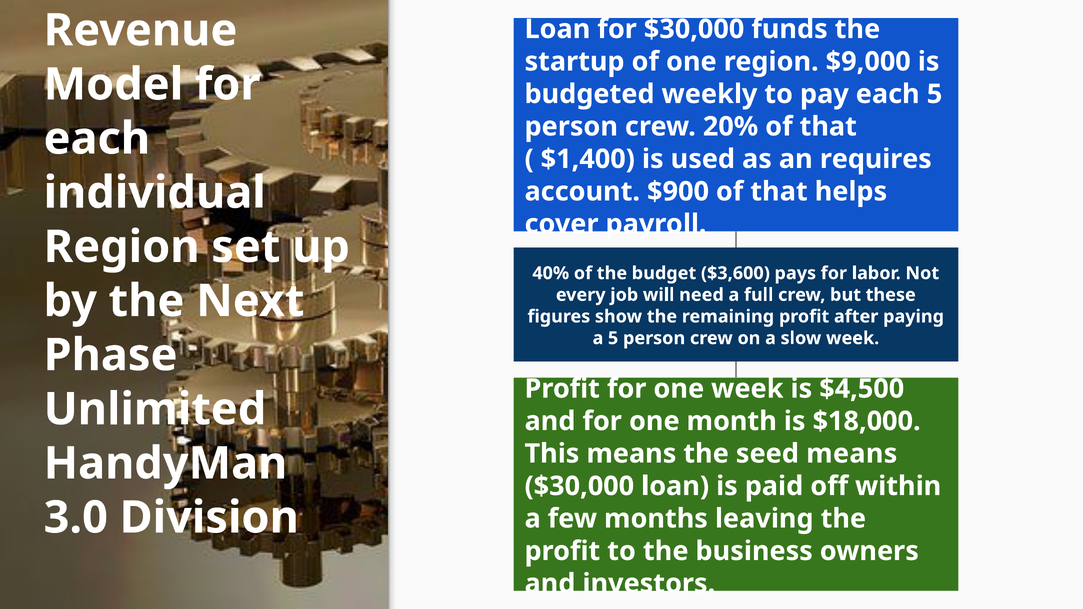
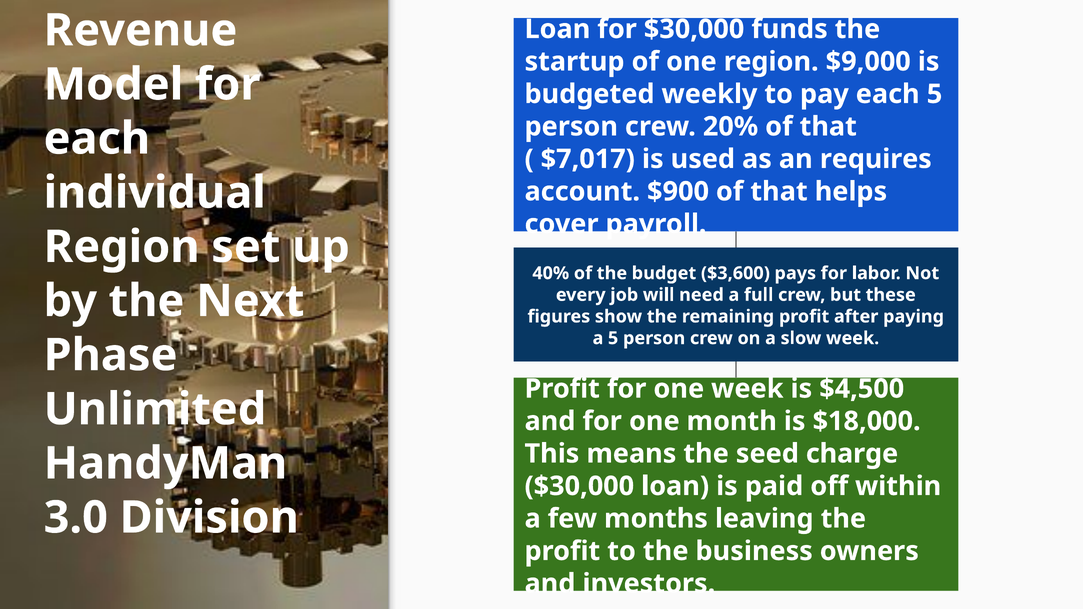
$1,400: $1,400 -> $7,017 (588, 159)
seed means: means -> charge (852, 454)
